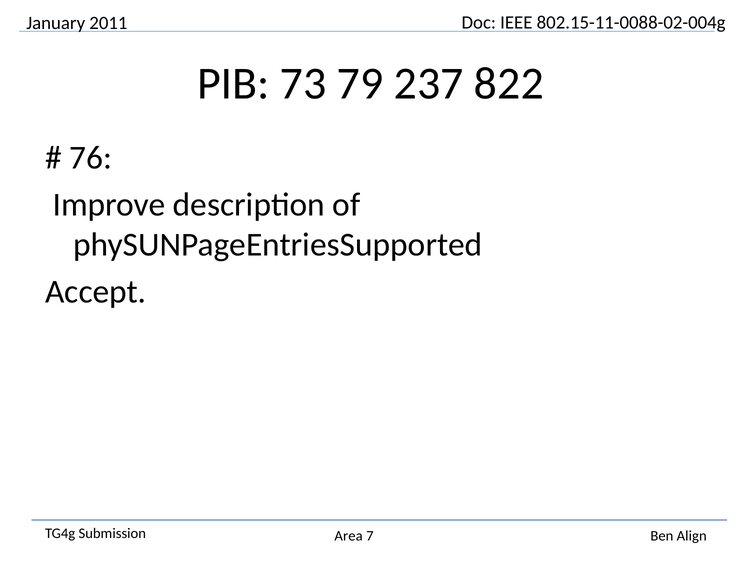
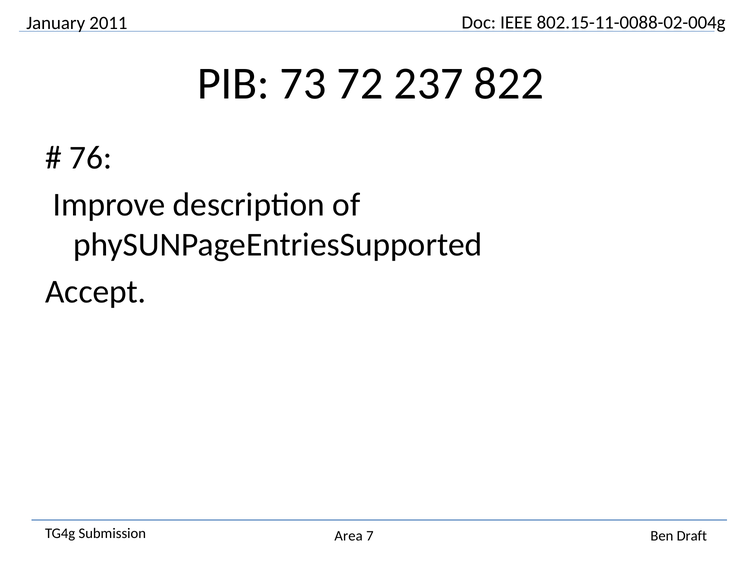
79: 79 -> 72 (360, 83)
Align: Align -> Draft (692, 536)
